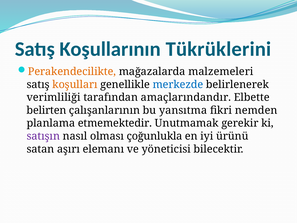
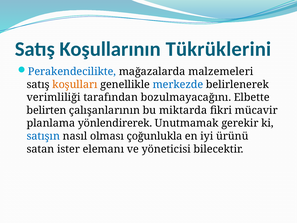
Perakendecilikte colour: orange -> blue (72, 72)
amaçlarındandır: amaçlarındandır -> bozulmayacağını (186, 97)
yansıtma: yansıtma -> miktarda (183, 110)
nemden: nemden -> mücavir (256, 110)
etmemektedir: etmemektedir -> yönlendirerek (115, 123)
satışın colour: purple -> blue (43, 136)
aşırı: aşırı -> ister (68, 149)
